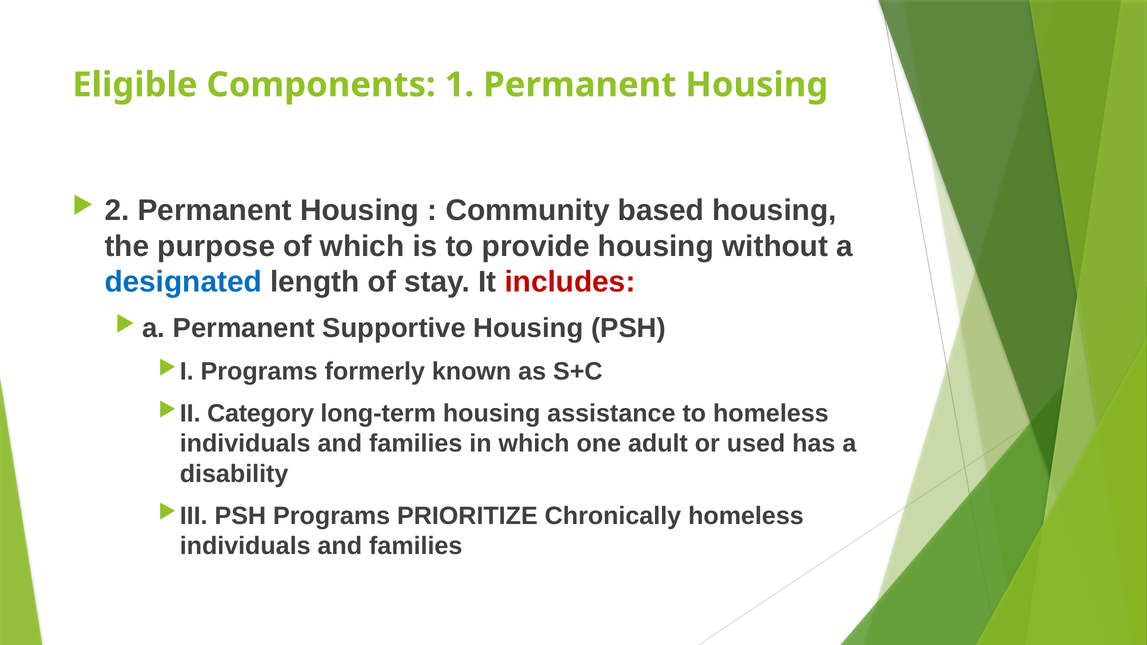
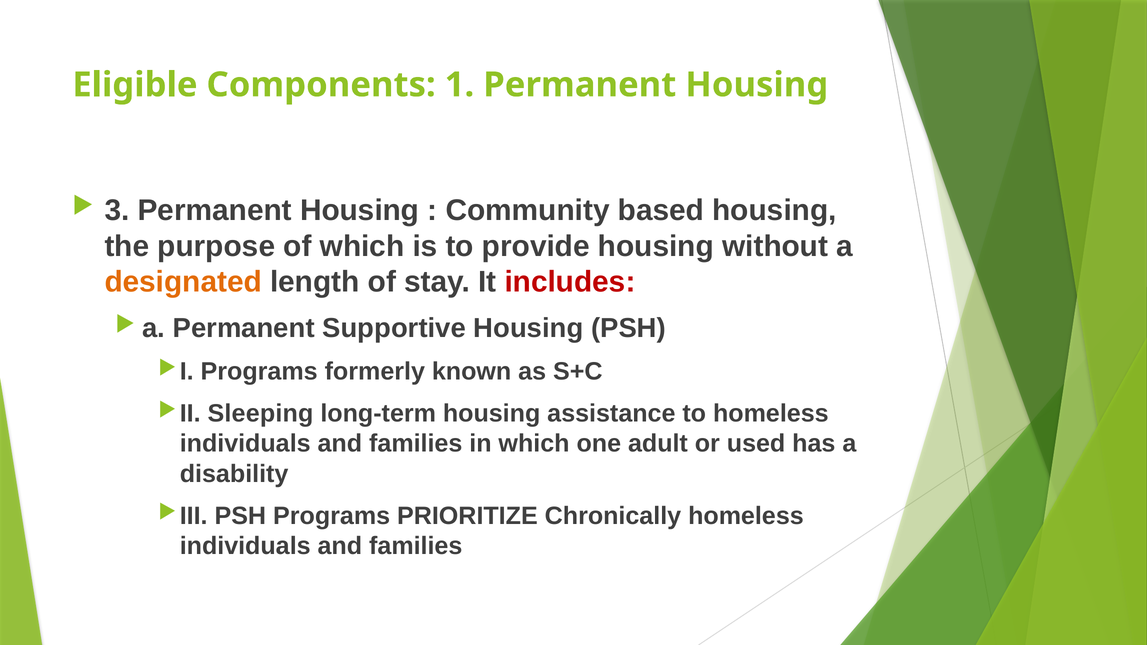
2: 2 -> 3 (117, 210)
designated colour: blue -> orange (183, 282)
Category: Category -> Sleeping (260, 414)
